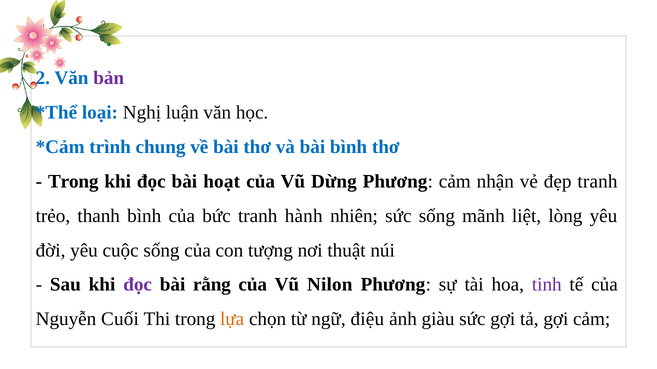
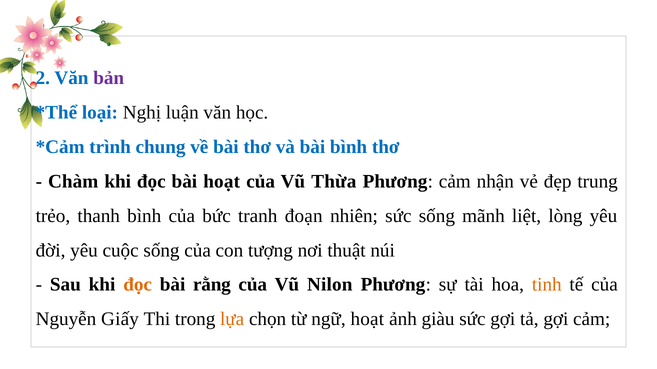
Trong: Trong -> Chàm (73, 182)
Dừng: Dừng -> Thừa (334, 182)
đẹp tranh: tranh -> trung (598, 182)
hành: hành -> đoạn (304, 216)
đọc colour: purple -> orange (138, 285)
tinh colour: purple -> orange (547, 285)
Cuối: Cuối -> Giấy (120, 320)
ngữ điệu: điệu -> hoạt (367, 320)
